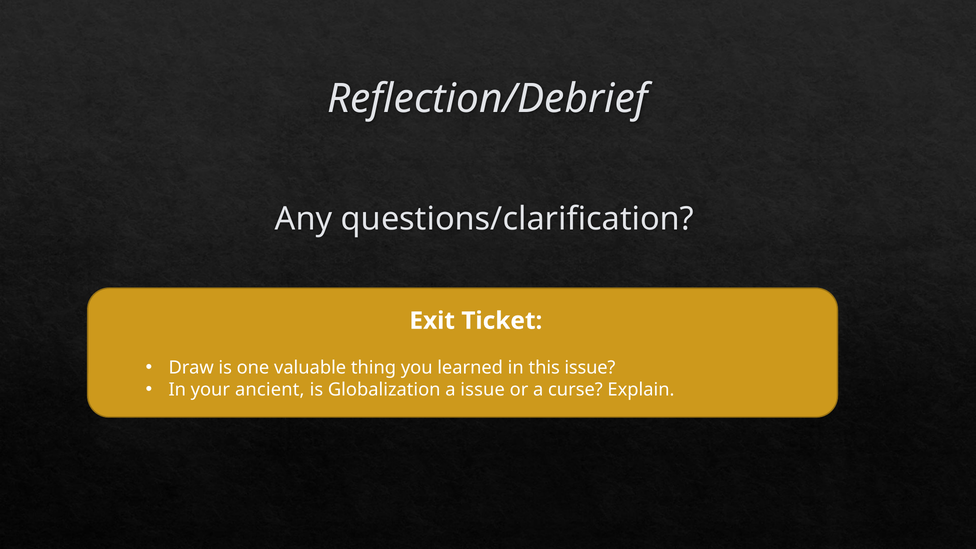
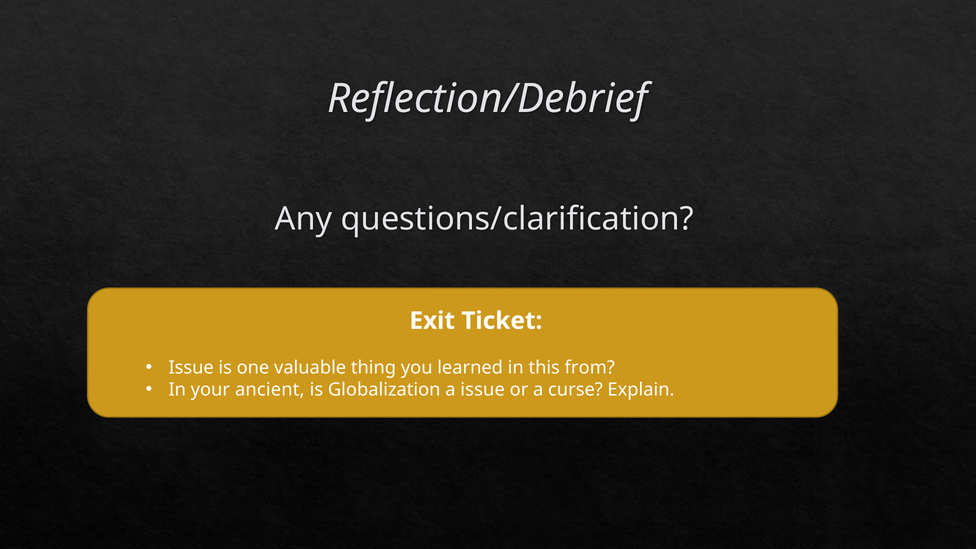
Draw: Draw -> Issue (191, 368)
this issue: issue -> from (590, 368)
